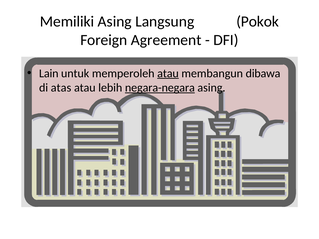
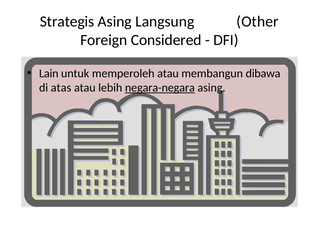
Memiliki: Memiliki -> Strategis (67, 22)
Pokok: Pokok -> Other (258, 22)
Agreement: Agreement -> Considered (166, 40)
atau underline: present -> none (168, 73)
